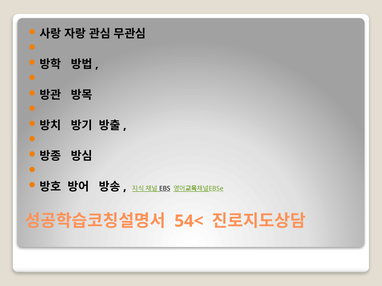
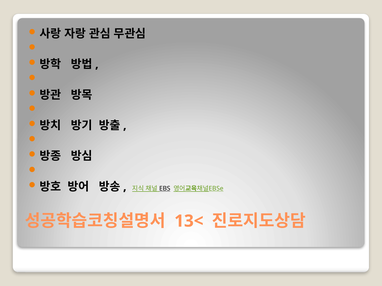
54<: 54< -> 13< (189, 221)
